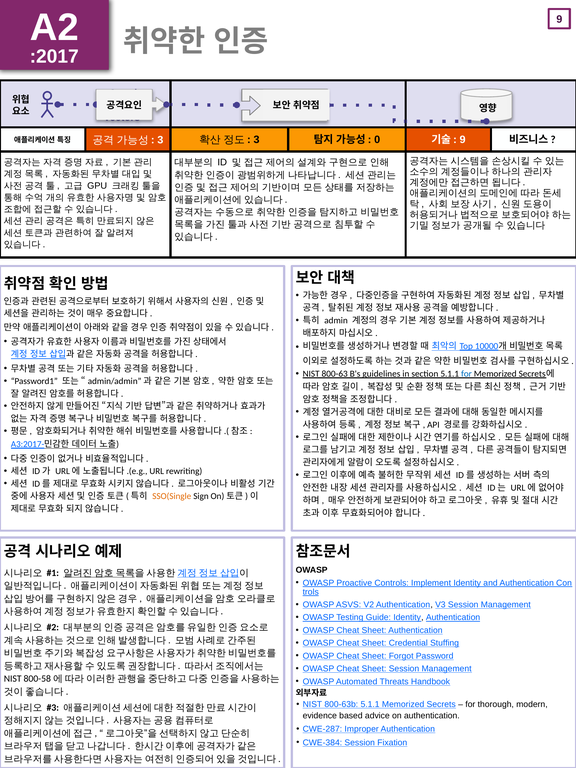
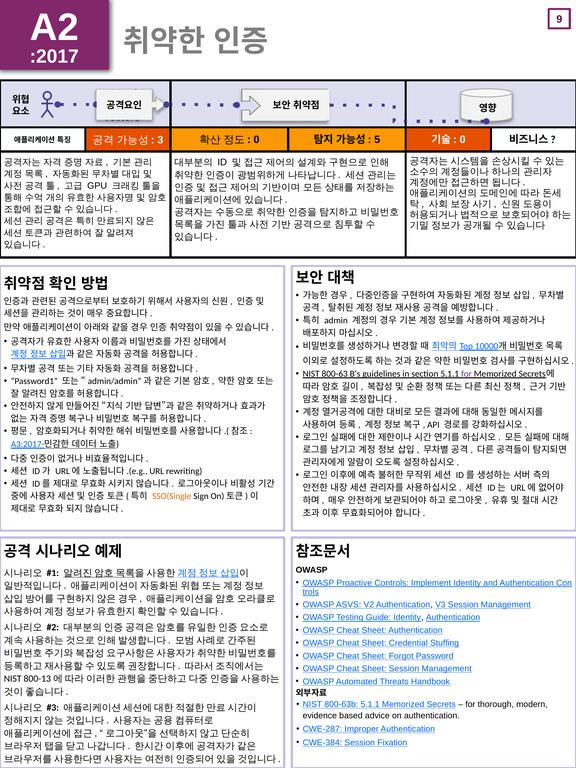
3: 3 -> 0 (256, 140)
0: 0 -> 5 (377, 140)
9: 9 -> 0 (463, 140)
for colour: blue -> purple (466, 374)
800-58: 800-58 -> 800-13 (37, 679)
